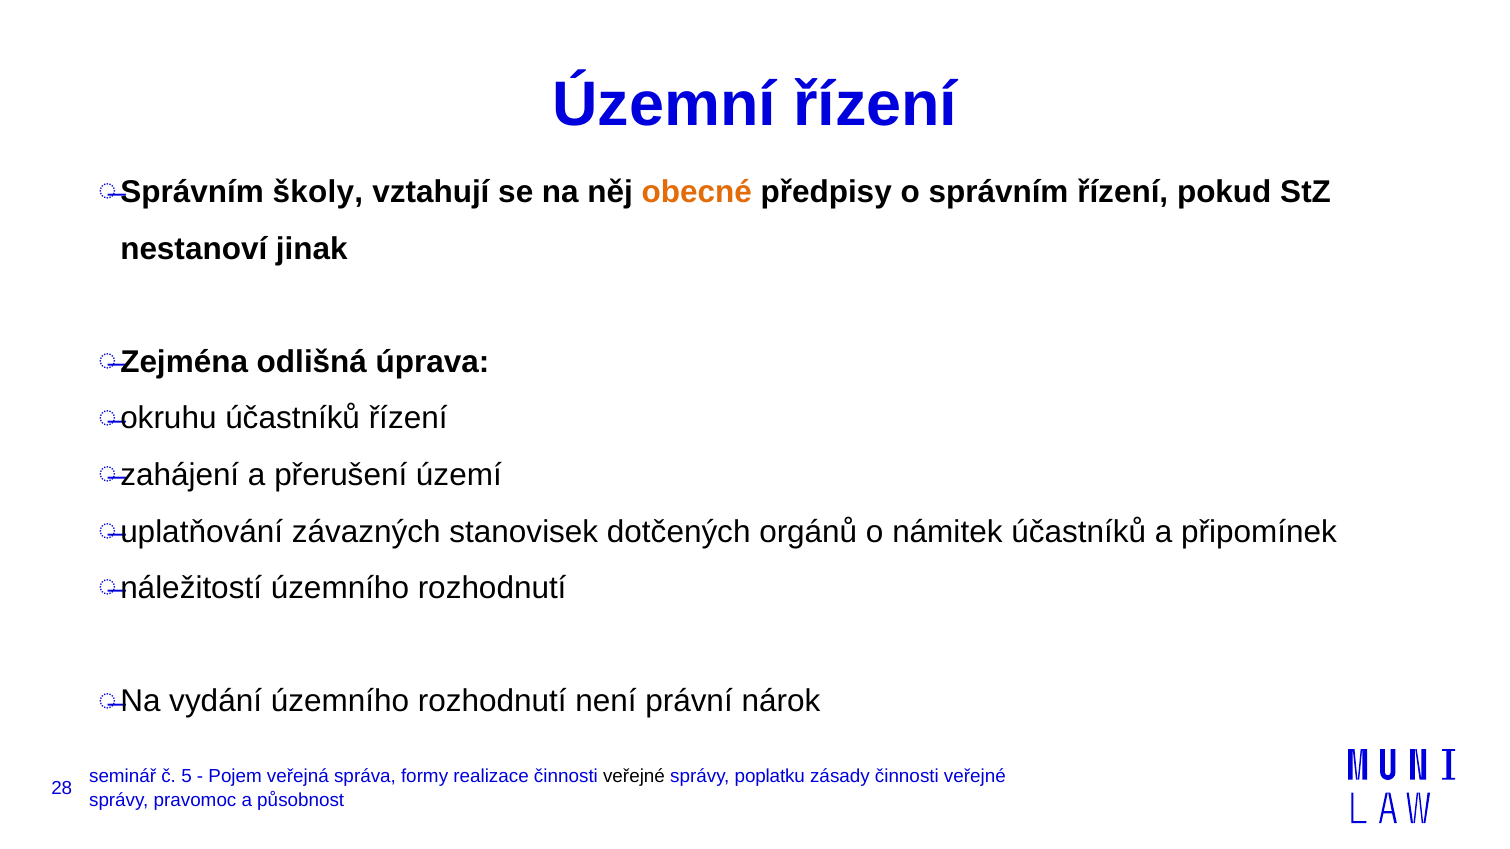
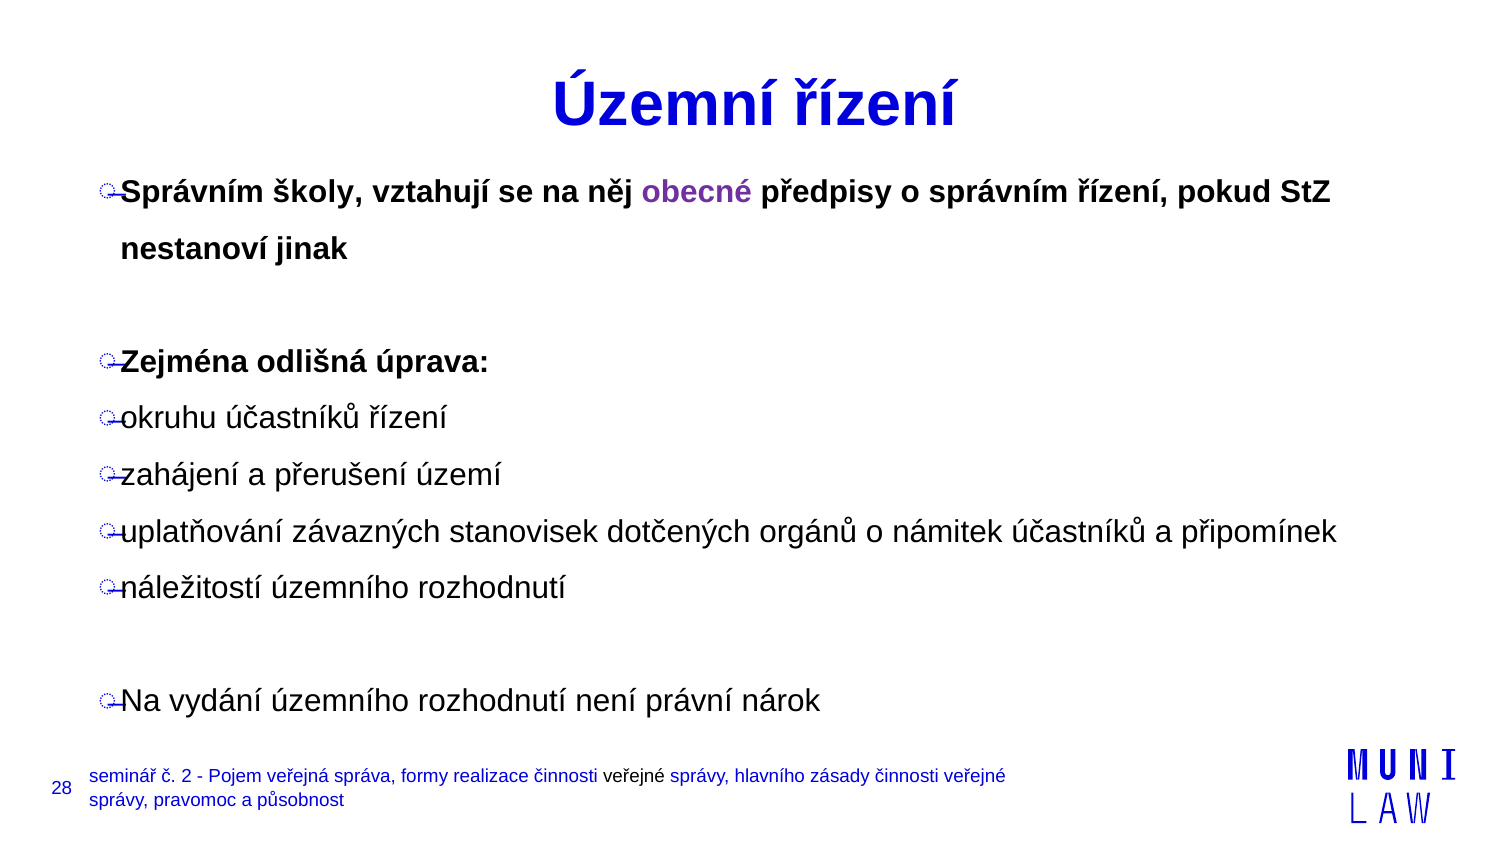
obecné colour: orange -> purple (697, 192)
5: 5 -> 2 (187, 777)
poplatku: poplatku -> hlavního (770, 777)
